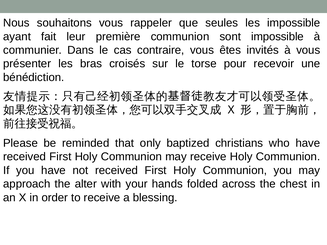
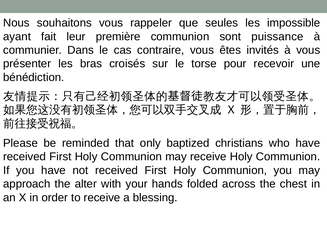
sont impossible: impossible -> puissance (277, 37)
